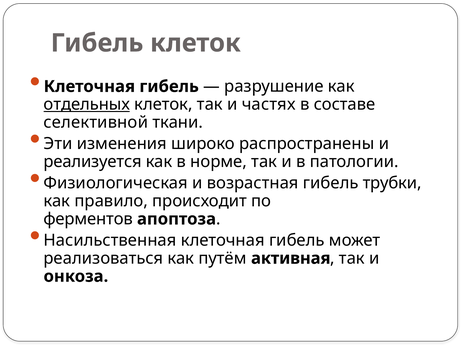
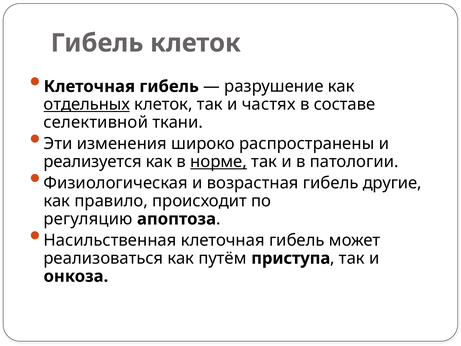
норме underline: none -> present (219, 162)
трубки: трубки -> другие (392, 183)
ферментов: ферментов -> регуляцию (88, 219)
активная: активная -> приступа (291, 258)
